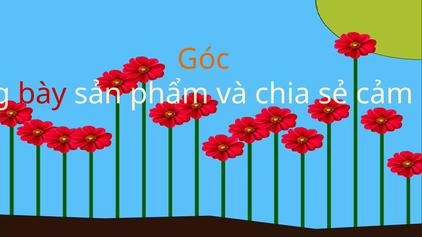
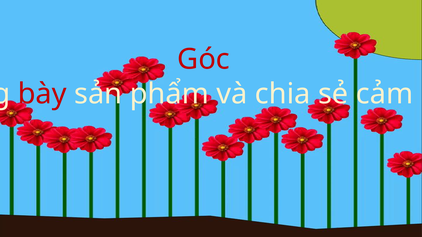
Góc colour: orange -> red (204, 59)
